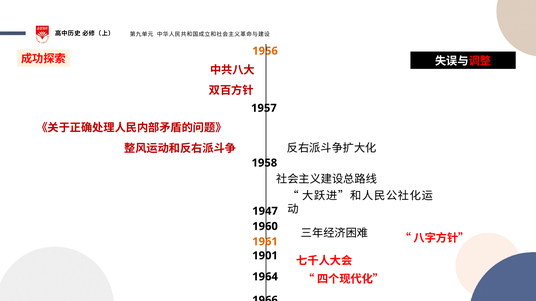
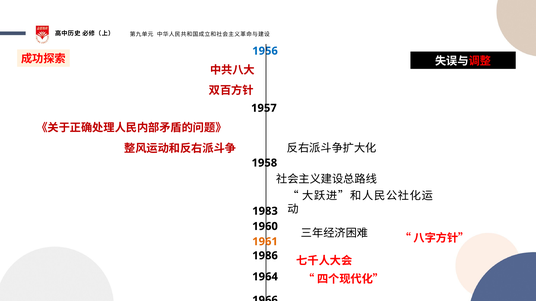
1956 colour: orange -> blue (265, 51)
1947: 1947 -> 1983 (265, 211)
1901: 1901 -> 1986 (265, 256)
